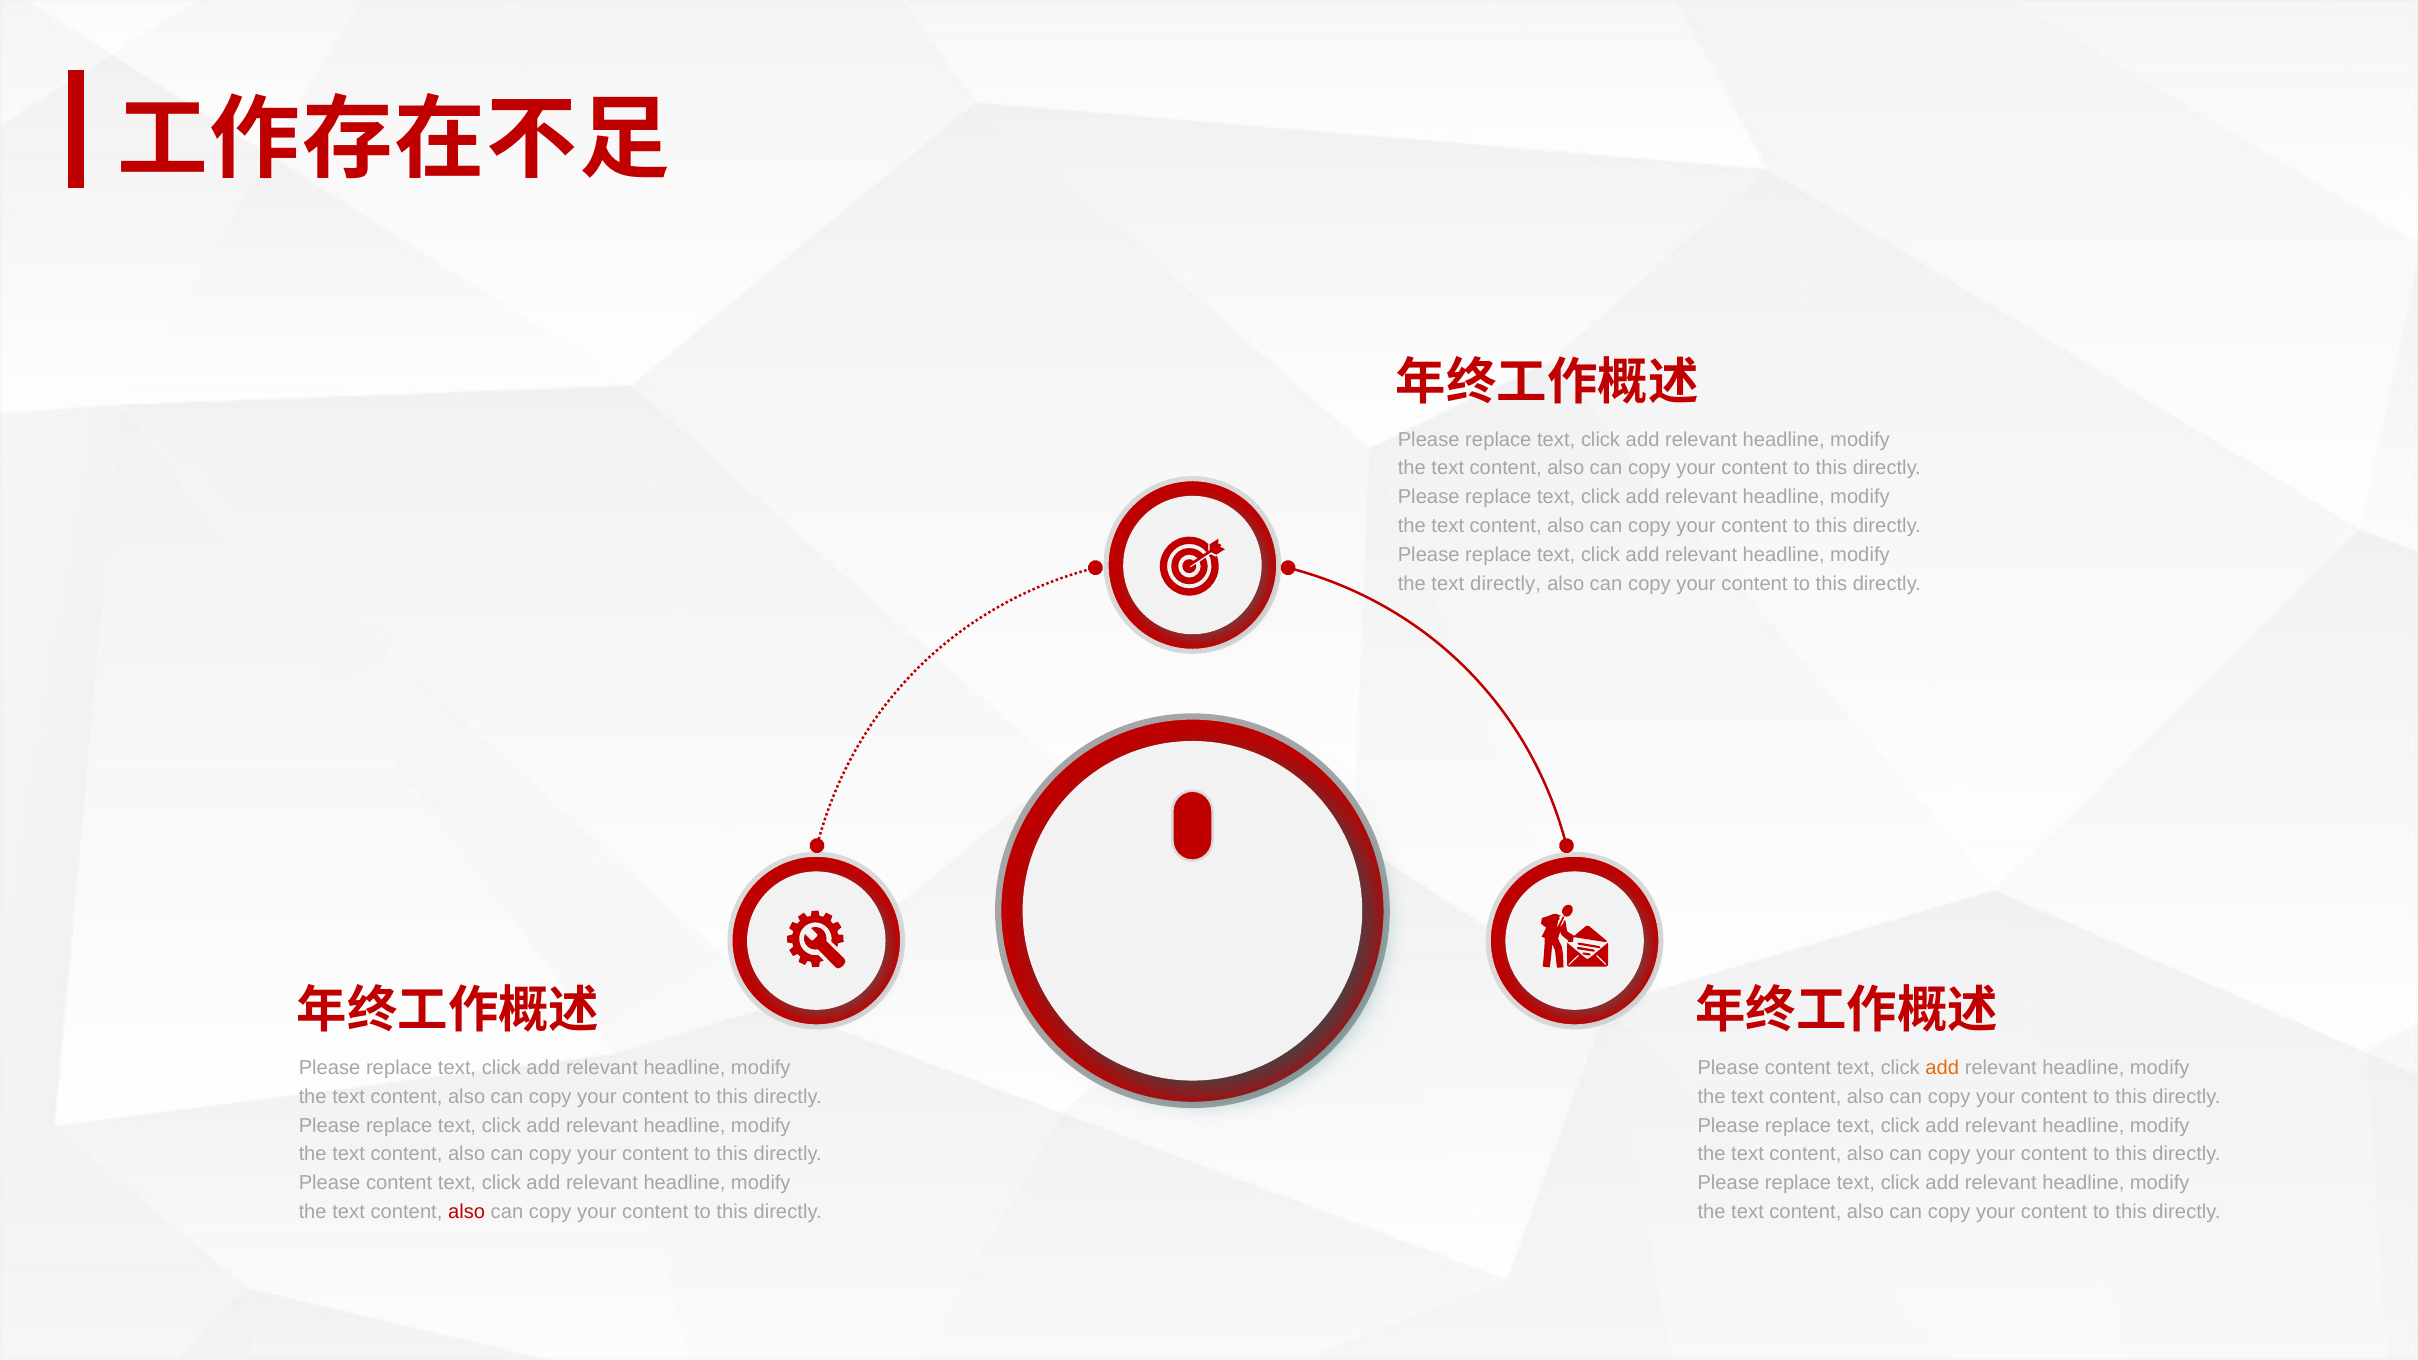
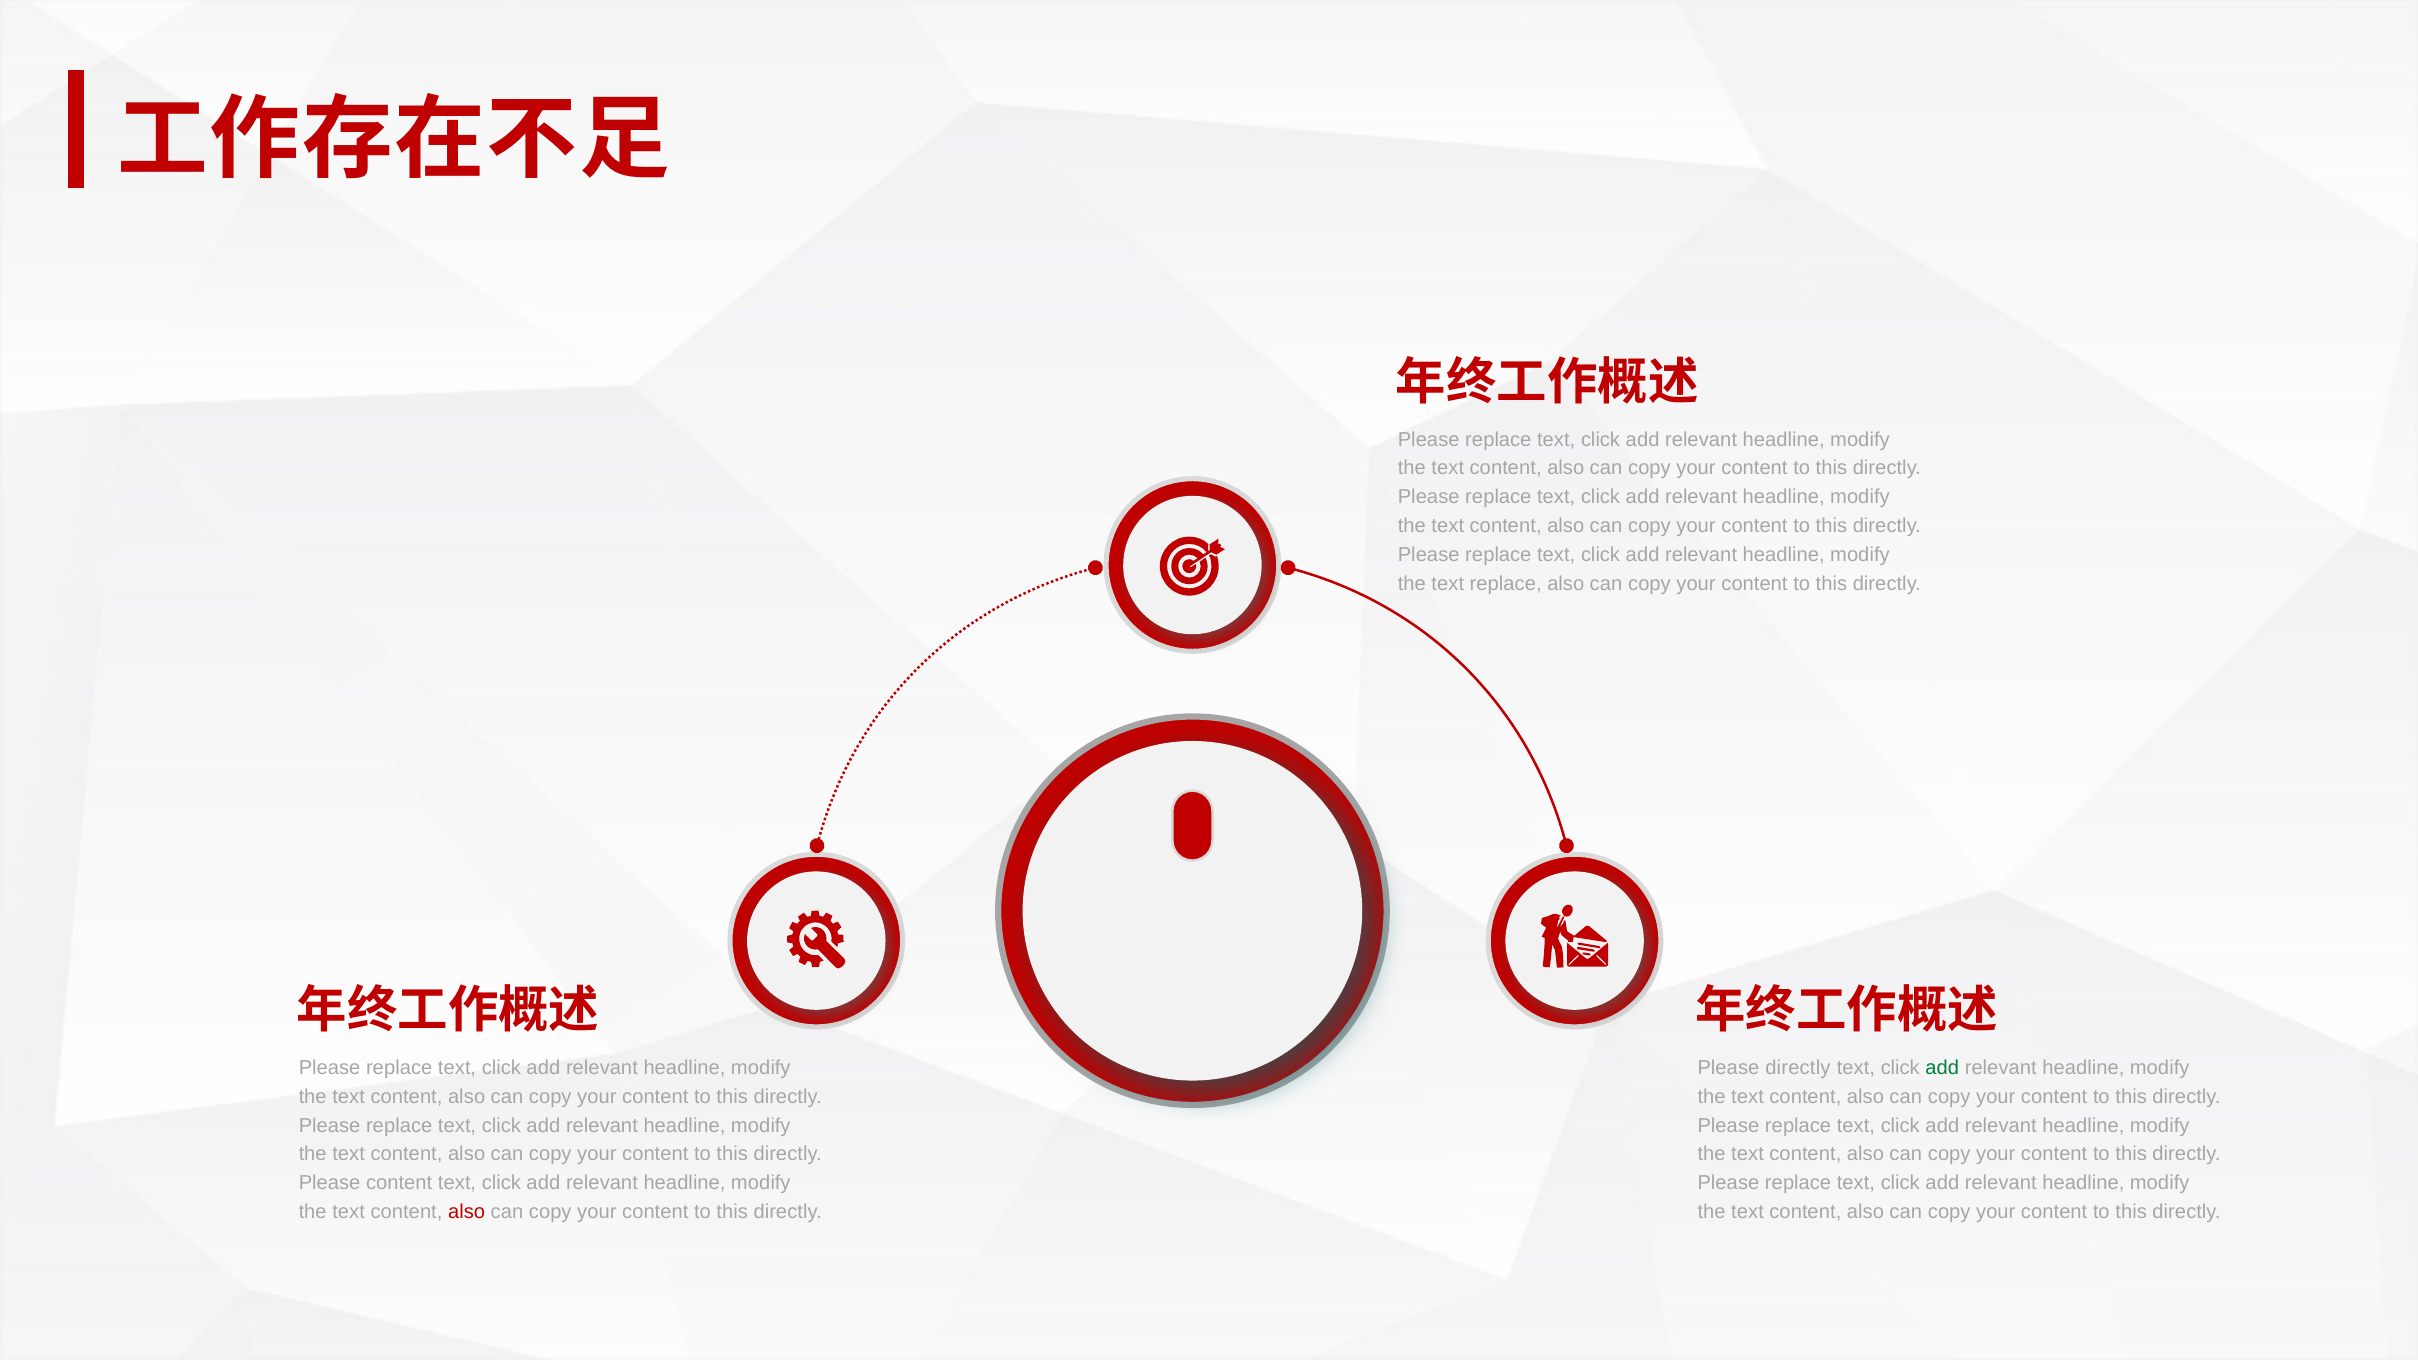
text directly: directly -> replace (1506, 584)
content: content -> directly (1798, 1068)
add colour: orange -> green (1942, 1068)
